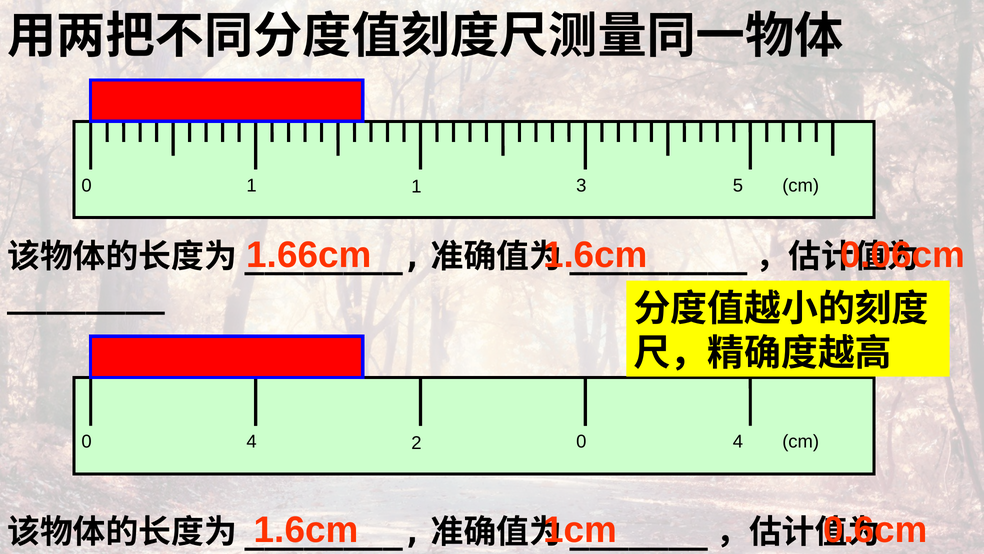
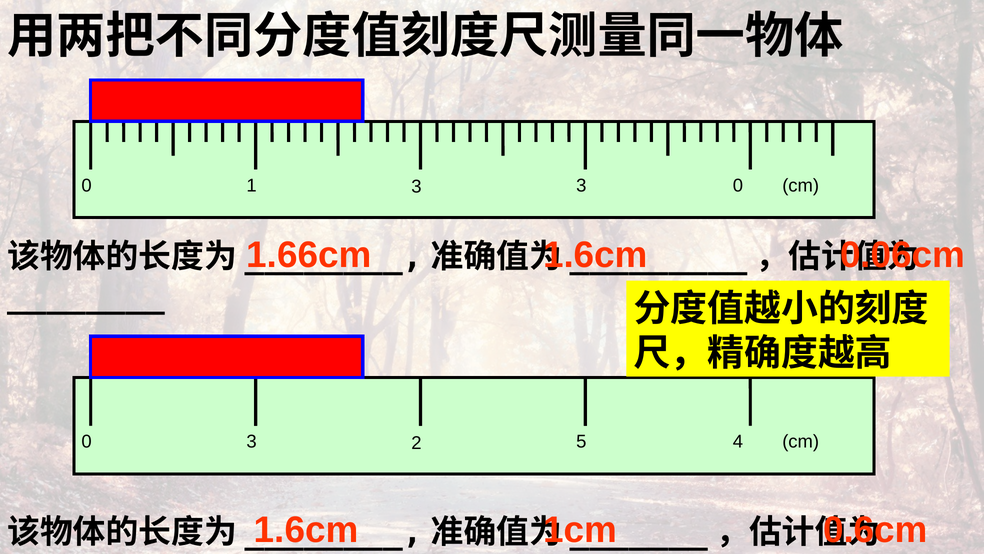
1 1: 1 -> 3 (416, 187)
3 5: 5 -> 0 (738, 185)
4: 4 -> 3 (252, 441)
2 0: 0 -> 5 (581, 441)
